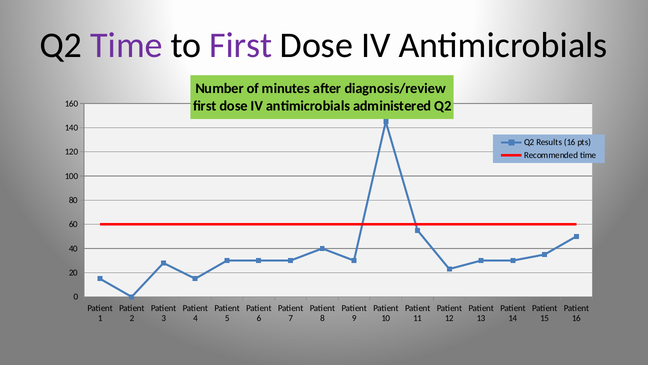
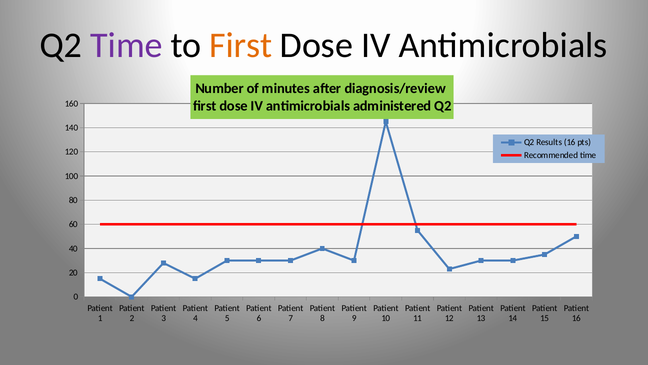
First colour: purple -> orange (241, 45)
